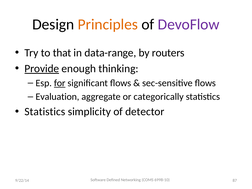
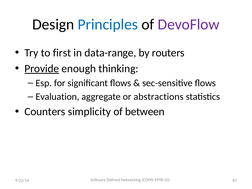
Principles colour: orange -> blue (108, 24)
that: that -> first (62, 53)
for underline: present -> none (60, 83)
categorically: categorically -> abstractions (159, 97)
Statistics: Statistics -> Counters (45, 112)
detector: detector -> between (145, 112)
